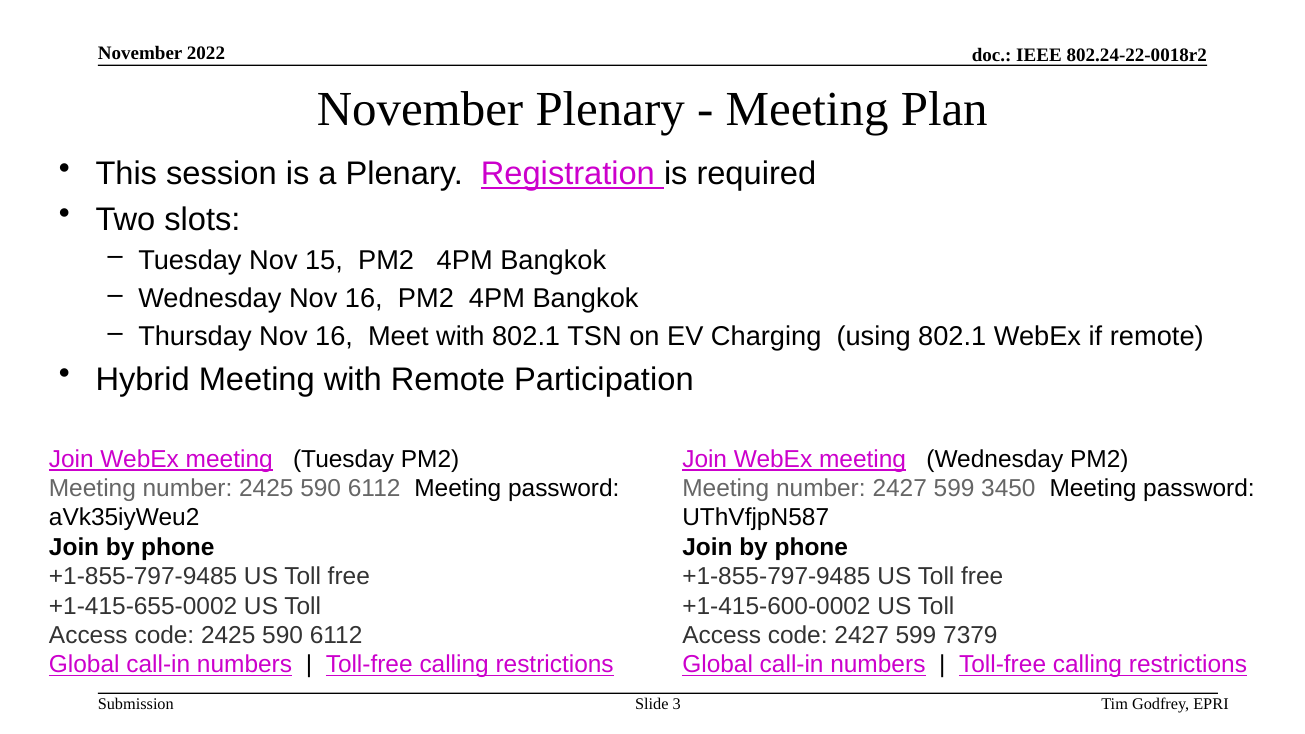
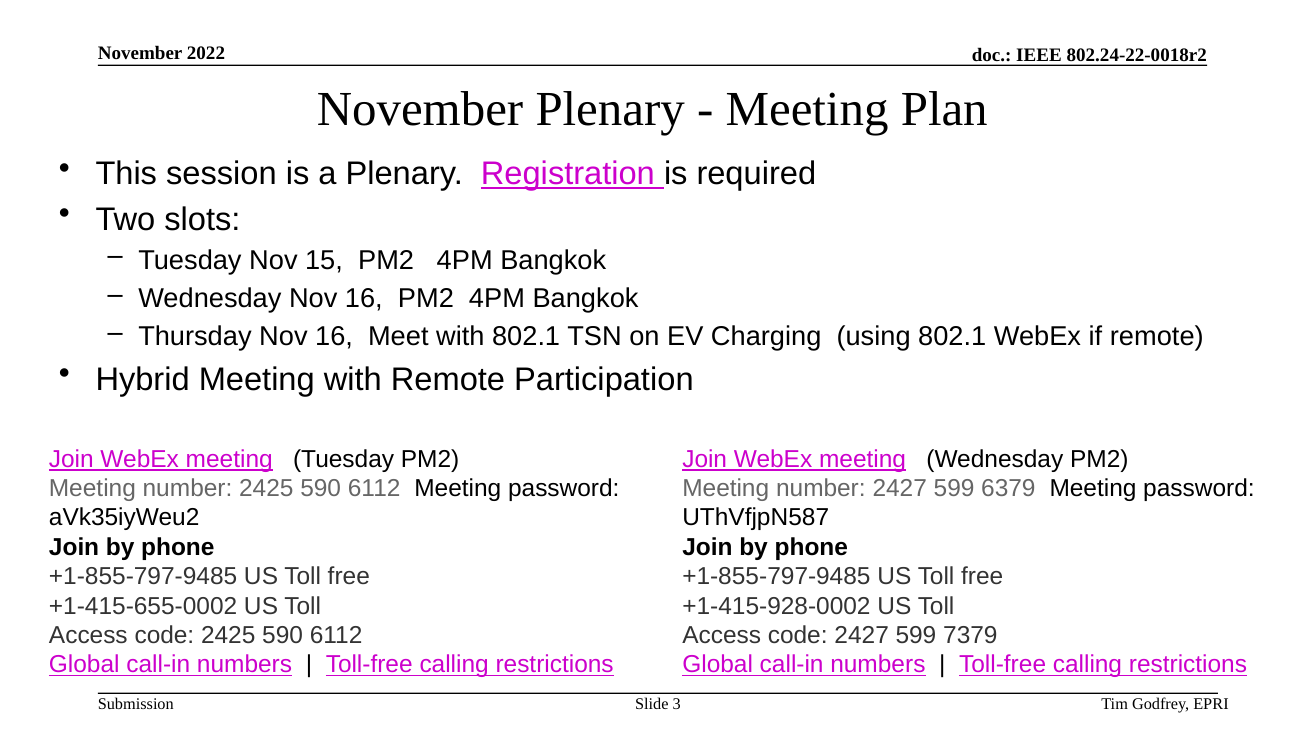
3450: 3450 -> 6379 (1008, 489)
+1-415-600-0002: +1-415-600-0002 -> +1-415-928-0002 (776, 606)
